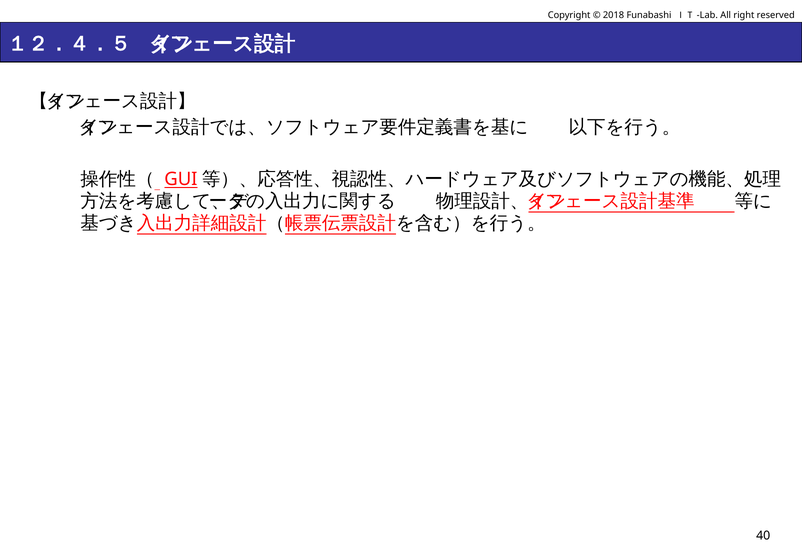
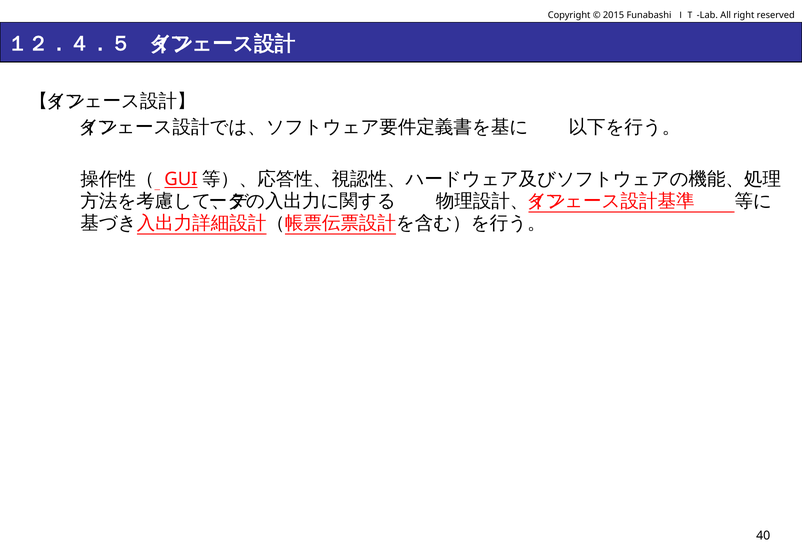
2018: 2018 -> 2015 (614, 15)
